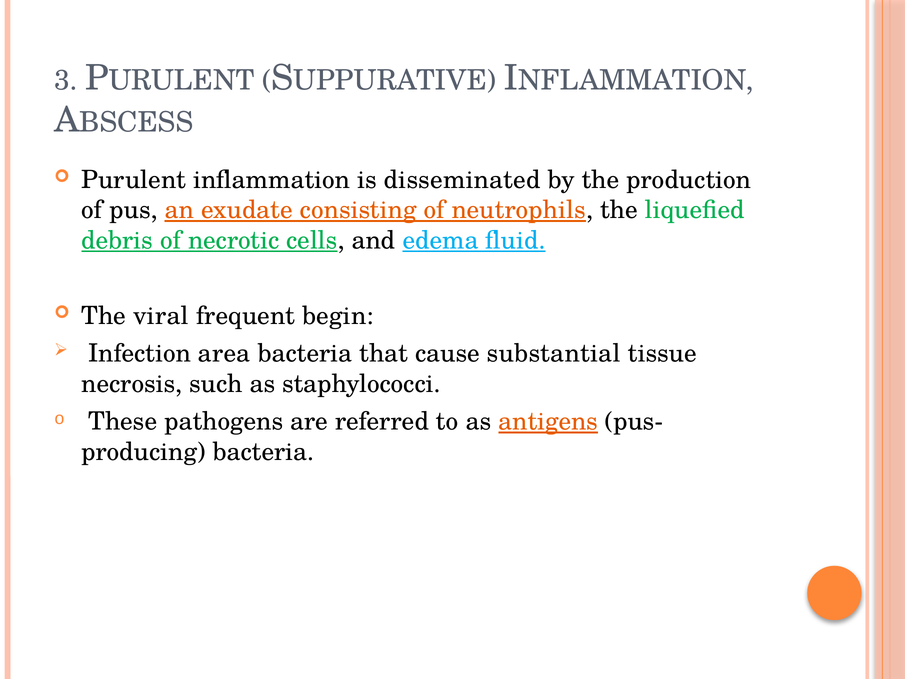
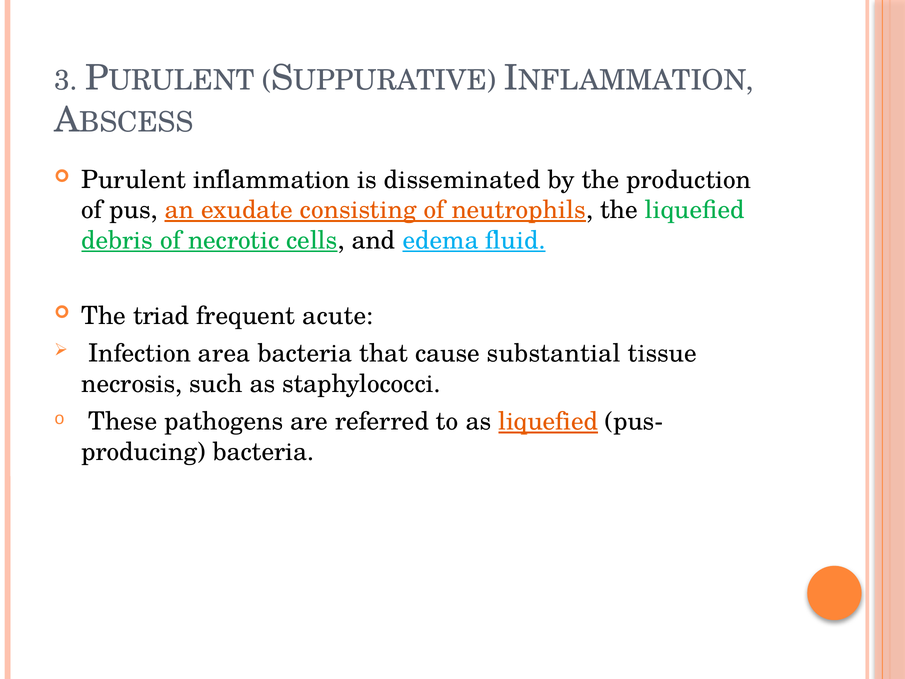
viral: viral -> triad (161, 316)
begin: begin -> acute (338, 316)
as antigens: antigens -> liquefied (548, 421)
